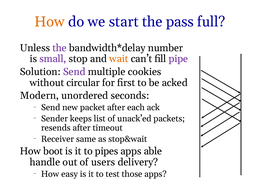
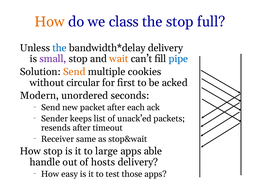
start: start -> class (124, 22)
the pass: pass -> stop (180, 22)
the colour: purple -> blue (60, 48)
number: number -> delivery (165, 48)
pipe colour: purple -> blue (178, 59)
Send colour: purple -> orange (74, 72)
How boot: boot -> stop (53, 151)
pipes: pipes -> large (107, 151)
users: users -> hosts (103, 162)
